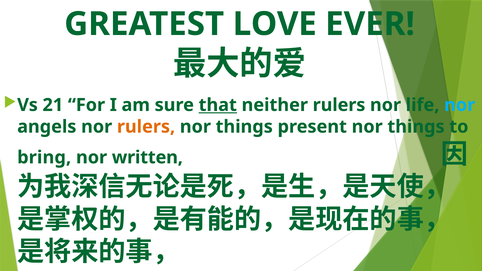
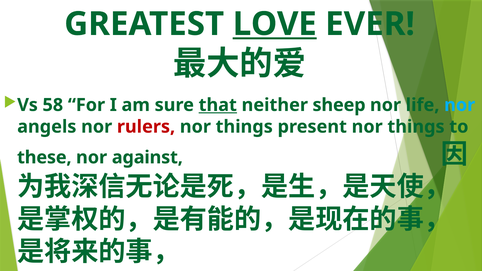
LOVE underline: none -> present (275, 24)
21: 21 -> 58 (53, 105)
neither rulers: rulers -> sheep (339, 105)
rulers colour: orange -> red (146, 127)
bring: bring -> these (44, 157)
written: written -> against (147, 157)
